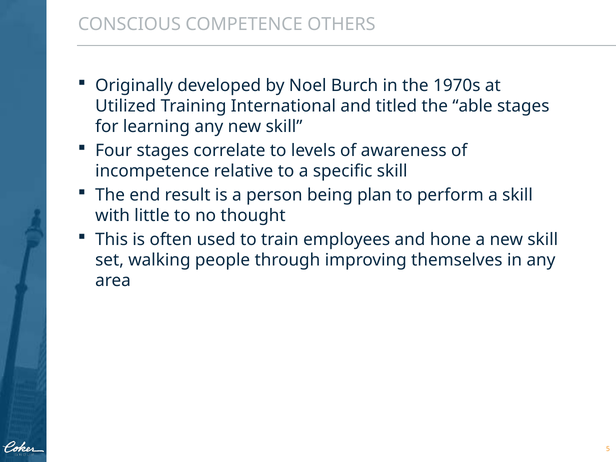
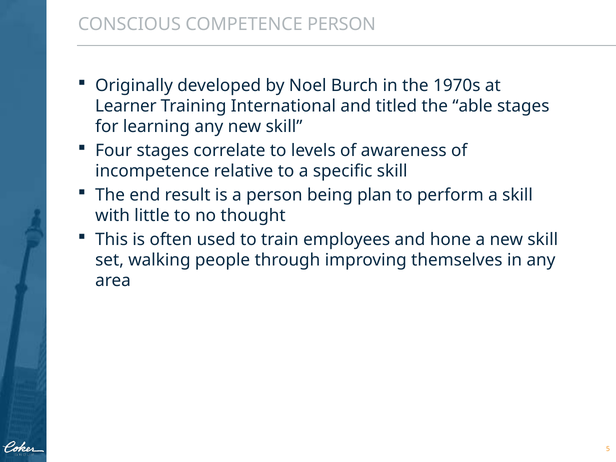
COMPETENCE OTHERS: OTHERS -> PERSON (342, 24)
Utilized: Utilized -> Learner (126, 106)
